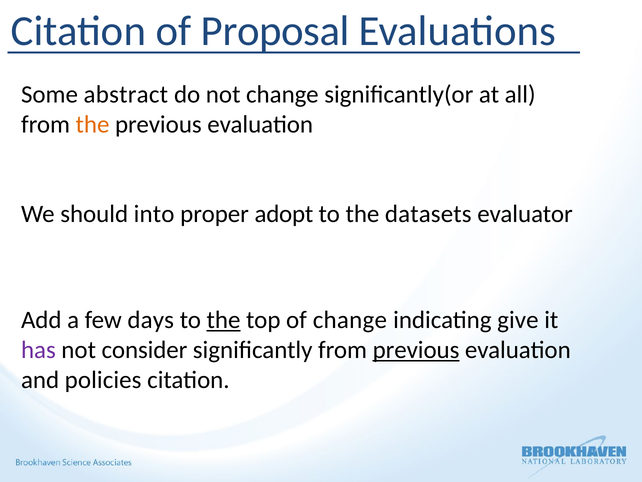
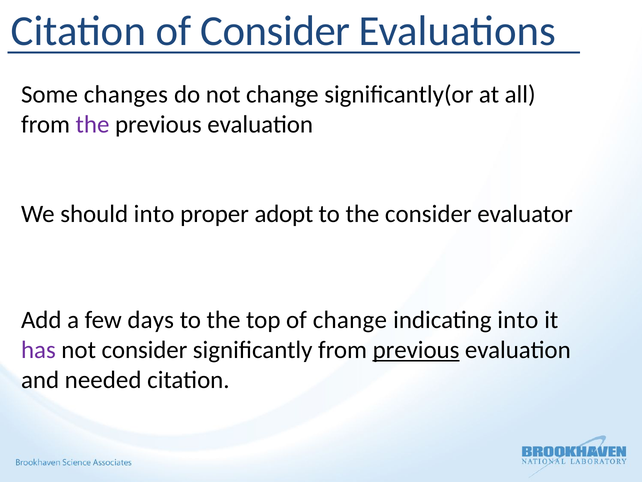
of Proposal: Proposal -> Consider (275, 31)
abstract: abstract -> changes (126, 94)
the colour: orange -> purple (93, 124)
the datasets: datasets -> consider (428, 214)
the underline: present -> none (224, 319)
indicating give: give -> into (518, 319)
policies: policies -> needed (103, 379)
